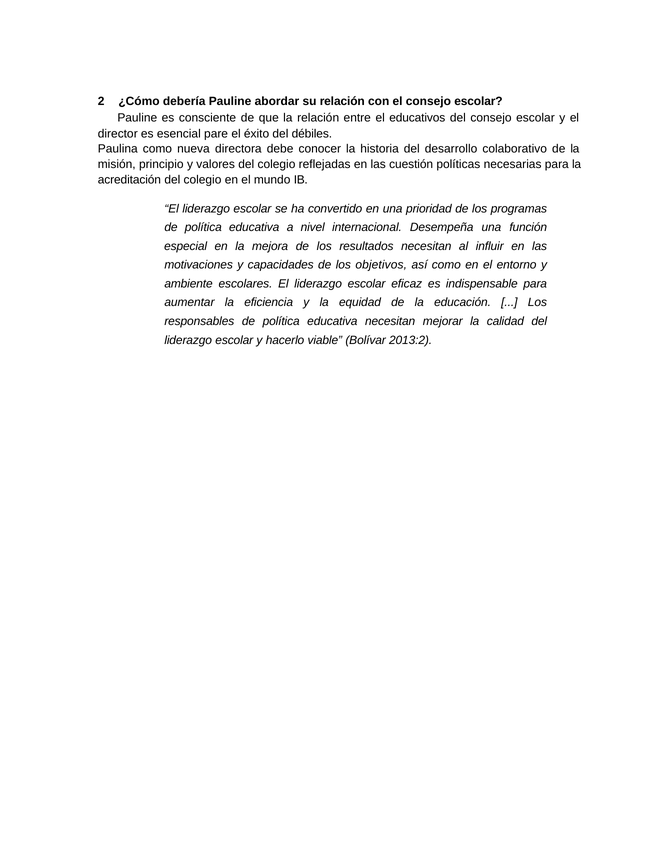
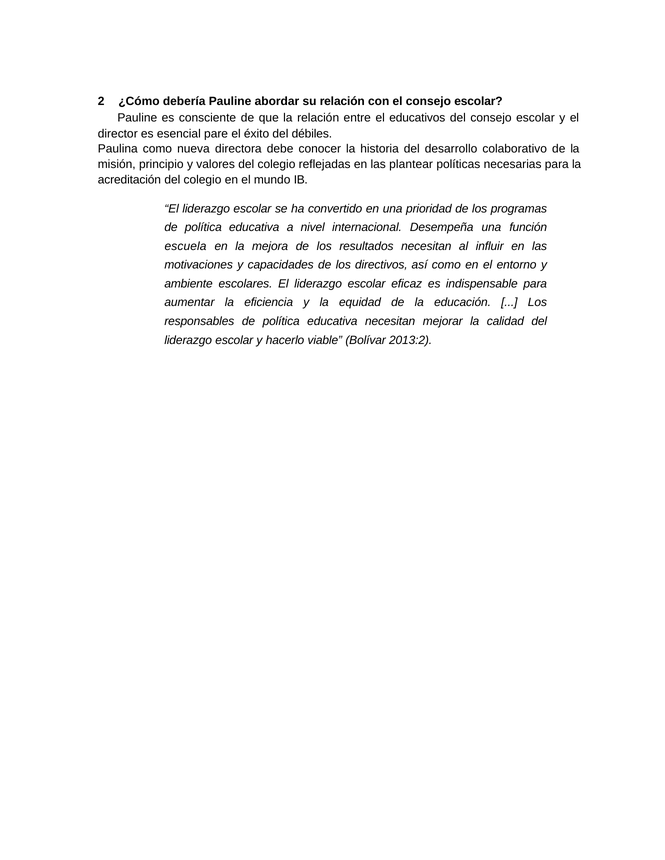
cuestión: cuestión -> plantear (411, 164)
especial: especial -> escuela (186, 246)
objetivos: objetivos -> directivos (381, 265)
